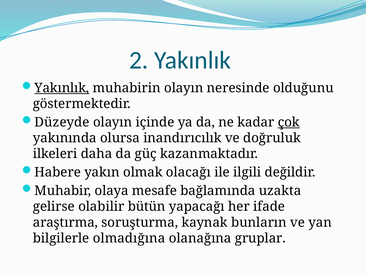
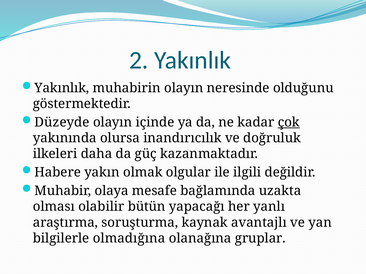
Yakınlık underline: present -> none (62, 88)
olacağı: olacağı -> olgular (188, 173)
gelirse: gelirse -> olması (54, 207)
ifade: ifade -> yanlı (269, 207)
bunların: bunların -> avantajlı (259, 223)
